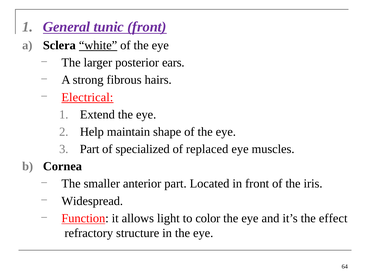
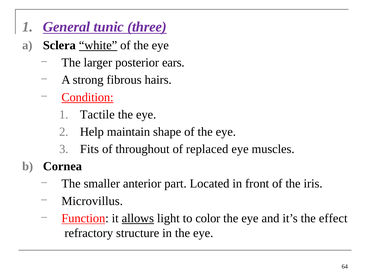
tunic front: front -> three (147, 27)
Electrical: Electrical -> Condition (87, 97)
Extend: Extend -> Tactile (97, 114)
Part: Part -> Fits (89, 149)
specialized: specialized -> throughout (143, 149)
Widespread: Widespread -> Microvillus (92, 201)
allows underline: none -> present (138, 218)
